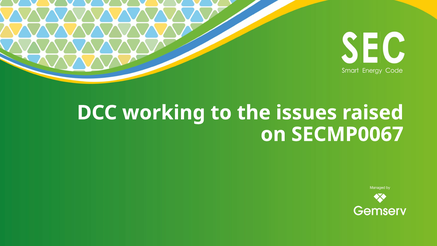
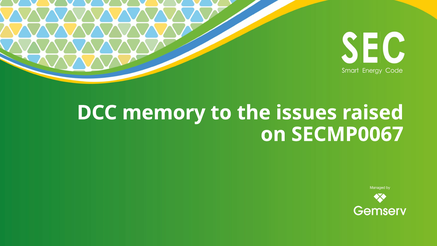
working: working -> memory (164, 113)
